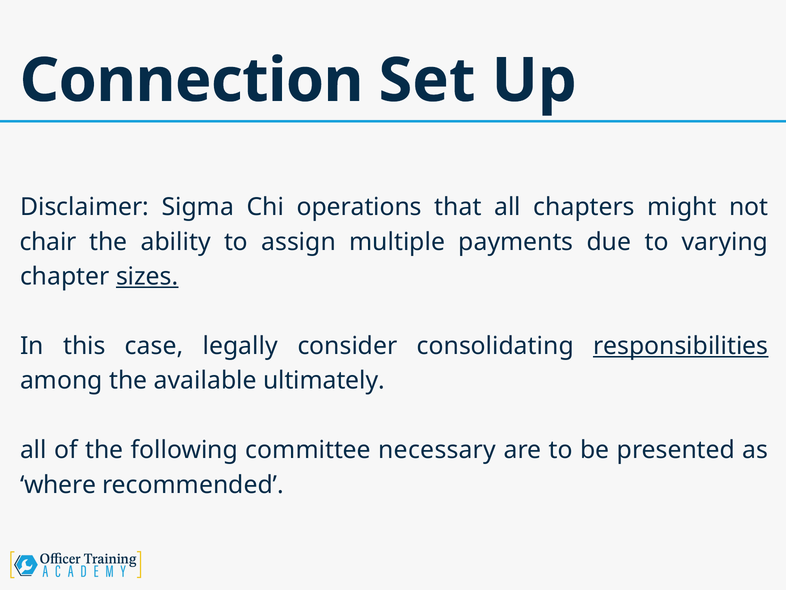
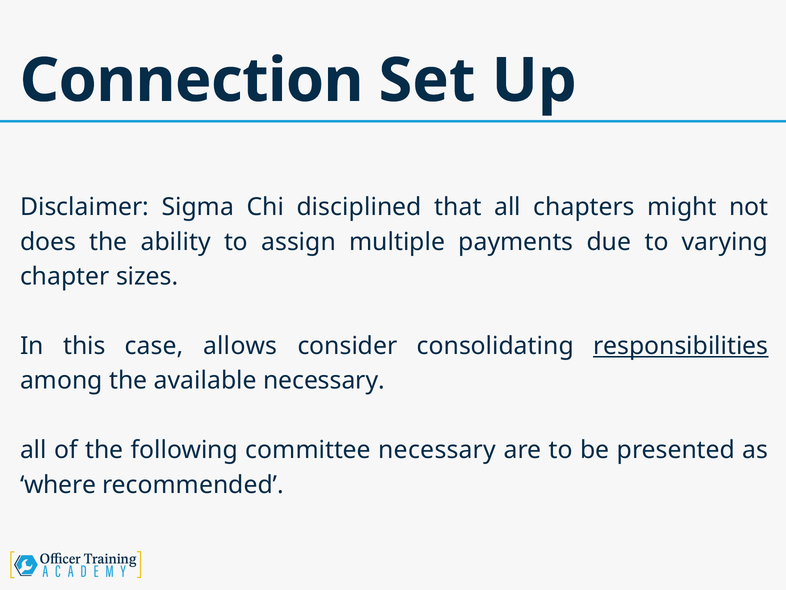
operations: operations -> disciplined (359, 207)
chair: chair -> does (48, 242)
sizes underline: present -> none (147, 276)
legally: legally -> allows (240, 346)
available ultimately: ultimately -> necessary (324, 380)
